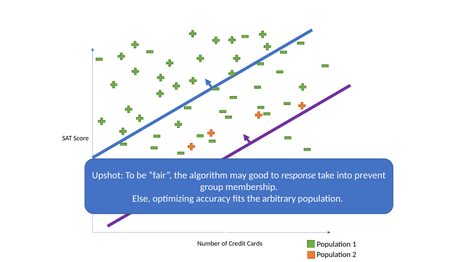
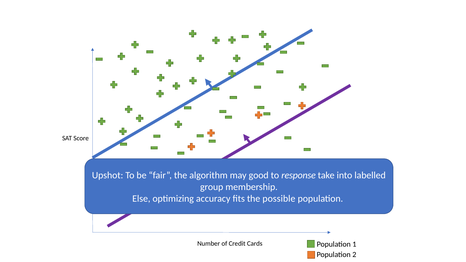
prevent: prevent -> labelled (370, 175)
arbitrary: arbitrary -> possible (279, 199)
